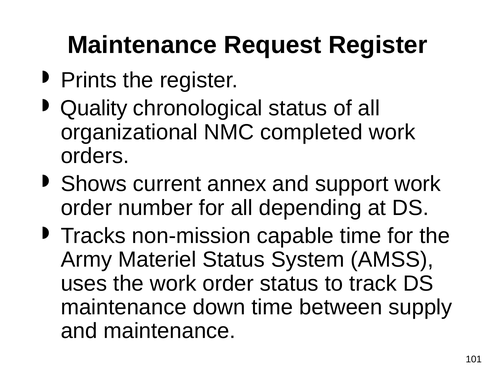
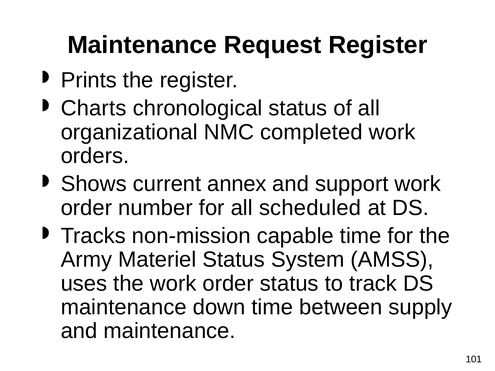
Quality: Quality -> Charts (94, 108)
depending: depending -> scheduled (310, 208)
